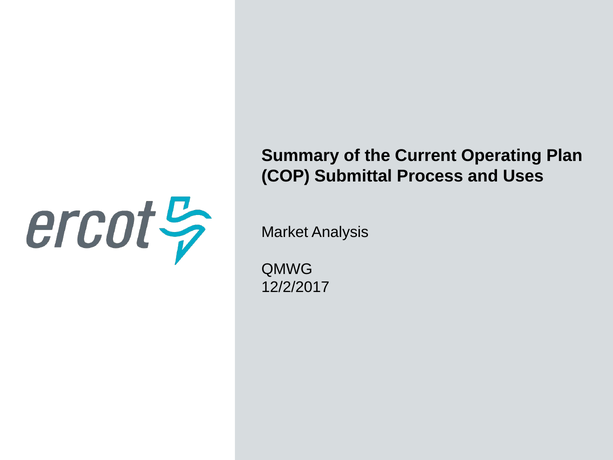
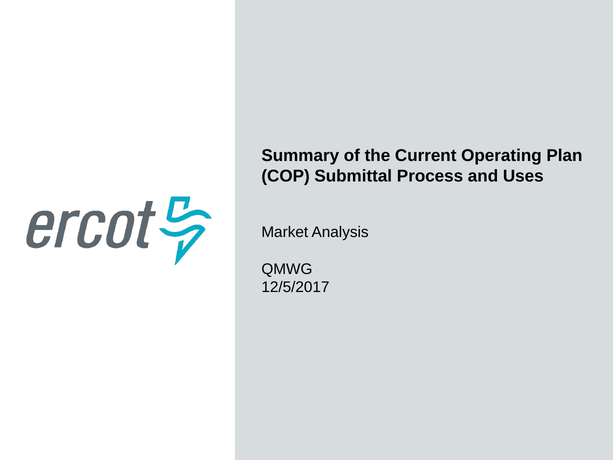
12/2/2017: 12/2/2017 -> 12/5/2017 (295, 287)
